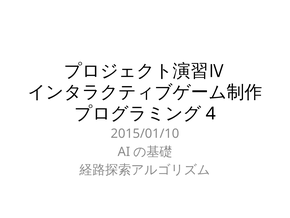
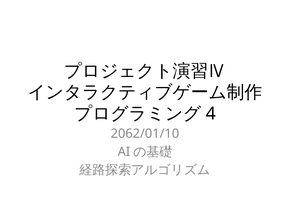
2015/01/10: 2015/01/10 -> 2062/01/10 (145, 133)
